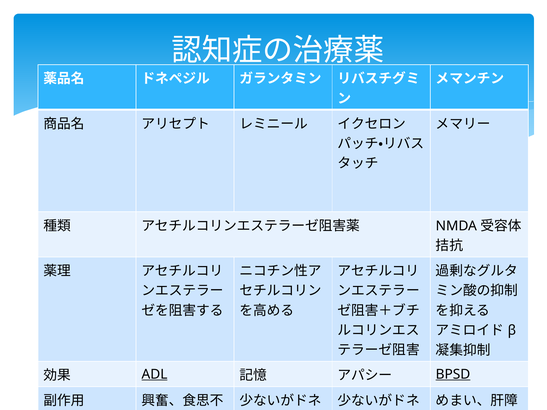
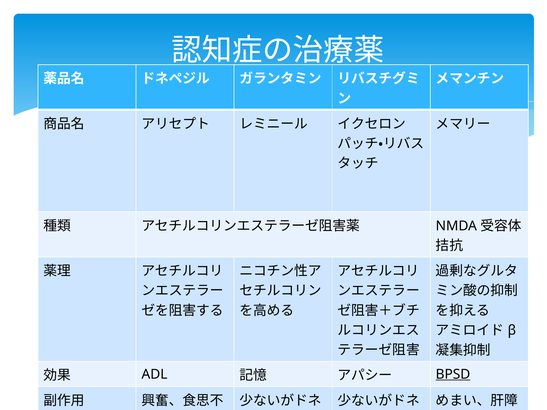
ADL underline: present -> none (155, 374)
